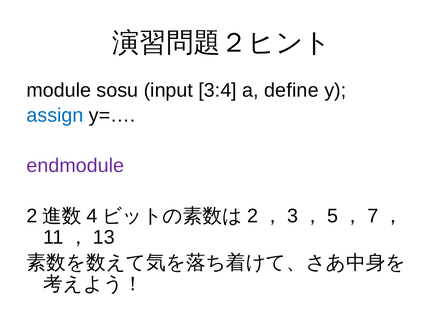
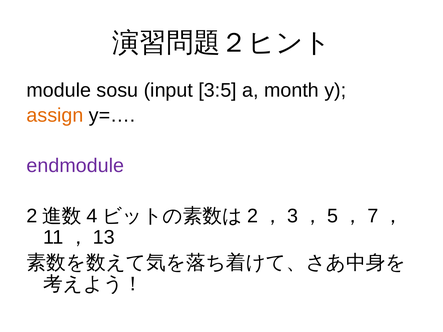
3:4: 3:4 -> 3:5 (218, 90)
define: define -> month (291, 90)
assign colour: blue -> orange (55, 115)
